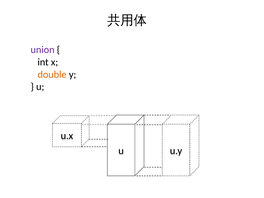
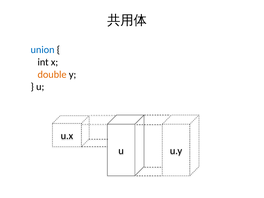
union colour: purple -> blue (43, 50)
